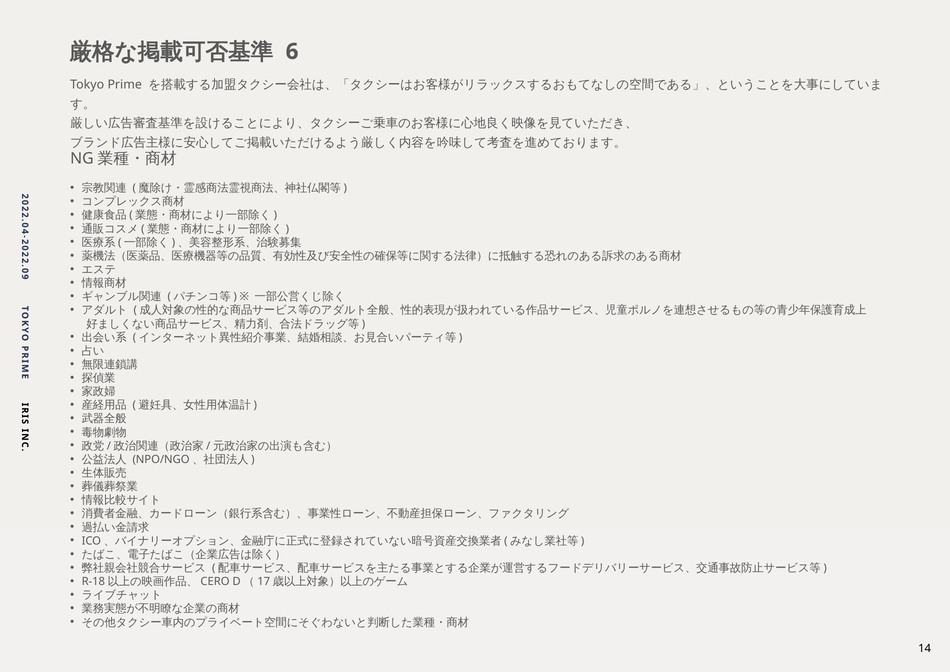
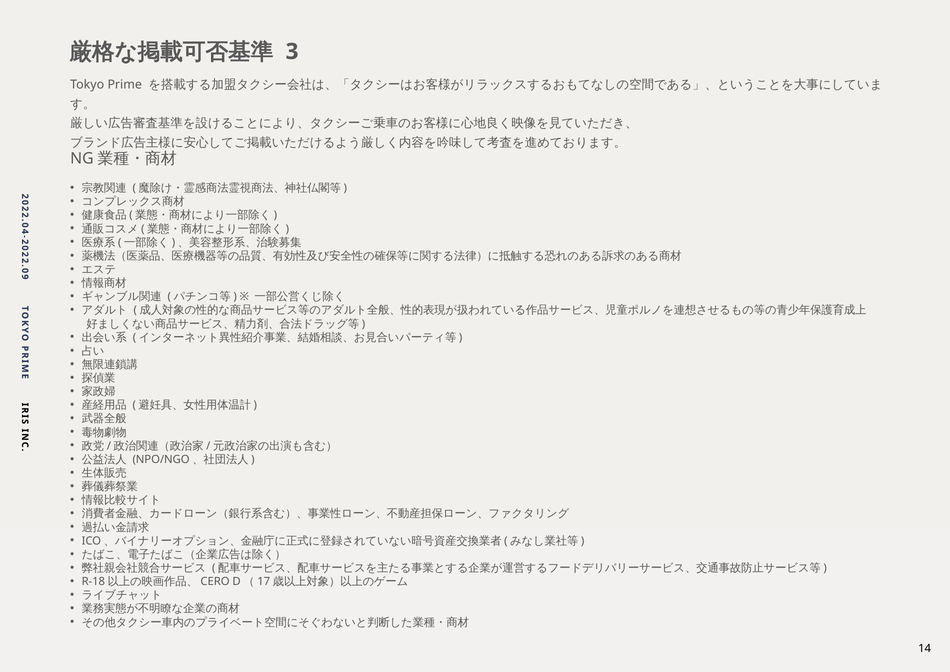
6: 6 -> 3 (292, 52)
